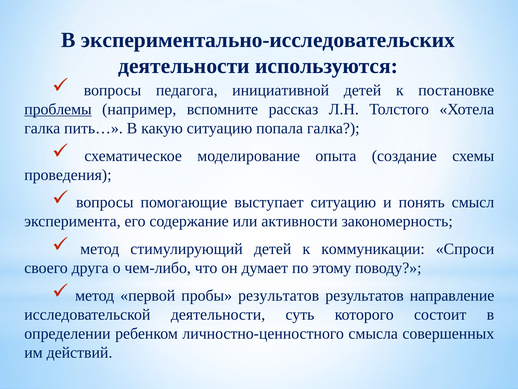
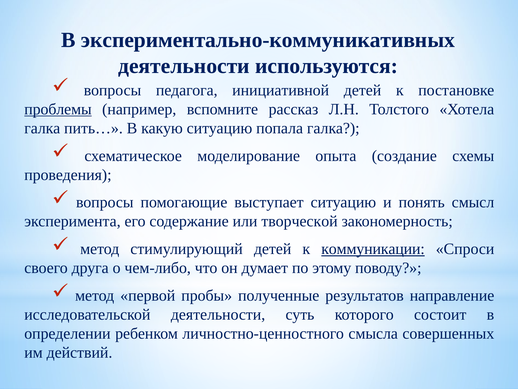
экспериментально-исследовательских: экспериментально-исследовательских -> экспериментально-коммуникативных (268, 40)
активности: активности -> творческой (299, 221)
коммуникации underline: none -> present (373, 249)
пробы результатов: результатов -> полученные (279, 295)
